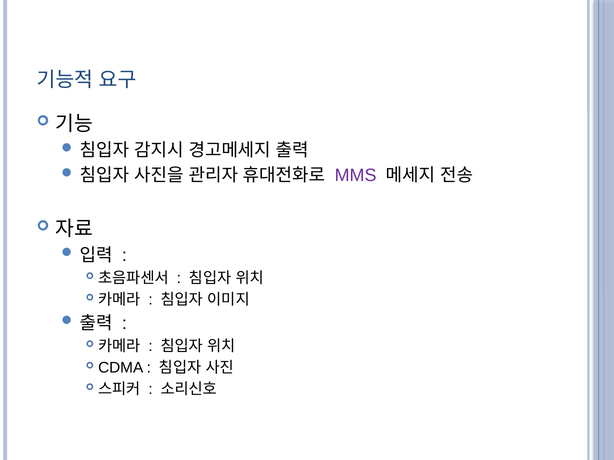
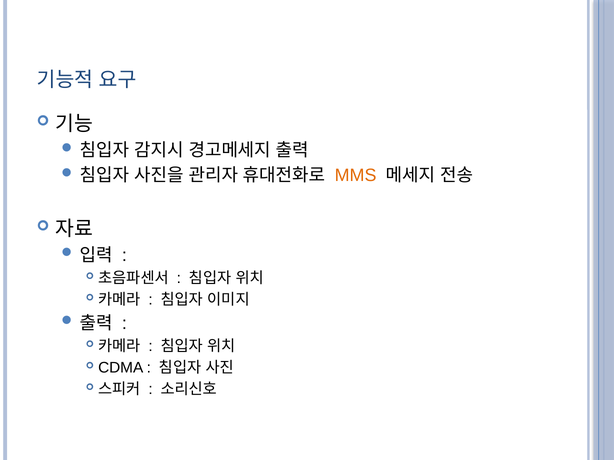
MMS colour: purple -> orange (356, 176)
